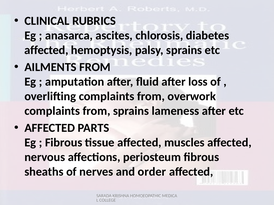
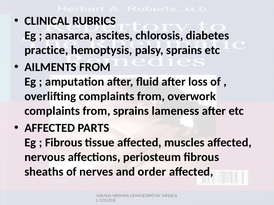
affected: affected -> practice (46, 50)
